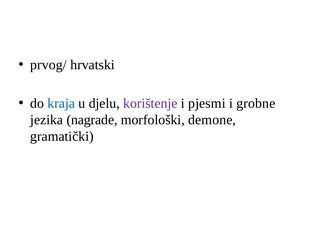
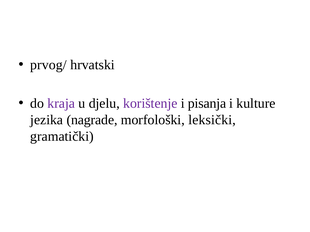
kraja colour: blue -> purple (61, 104)
pjesmi: pjesmi -> pisanja (207, 104)
grobne: grobne -> kulture (256, 104)
demone: demone -> leksički (212, 120)
